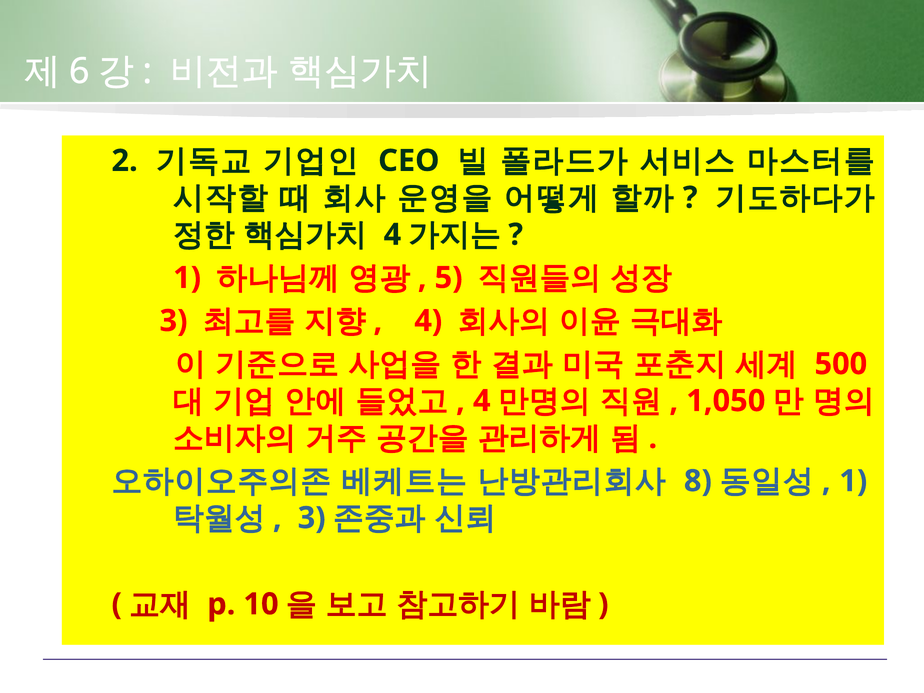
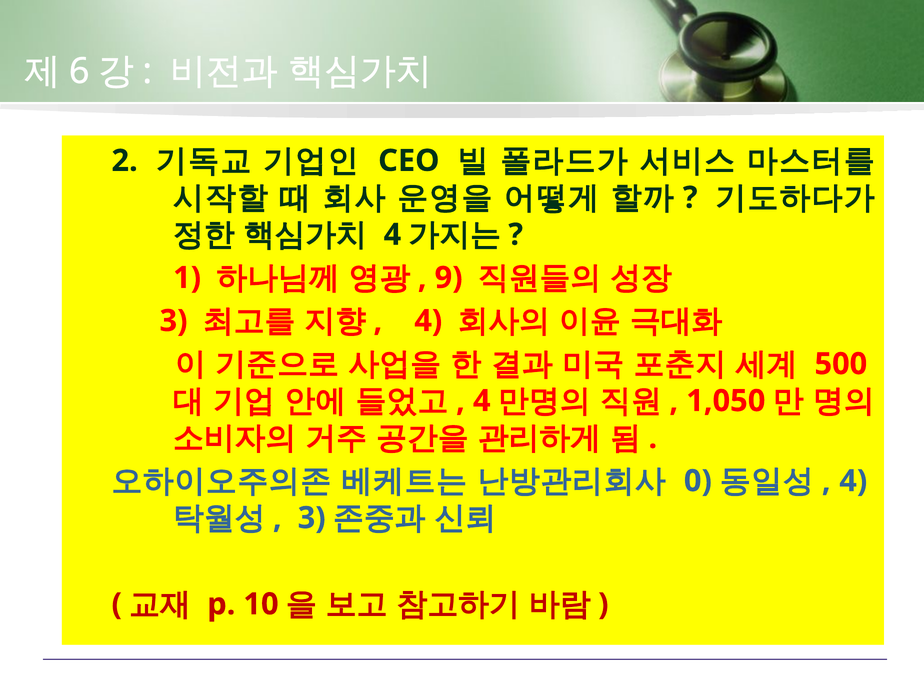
5: 5 -> 9 (449, 278)
8: 8 -> 0 (698, 481)
1: 1 -> 4 (853, 481)
